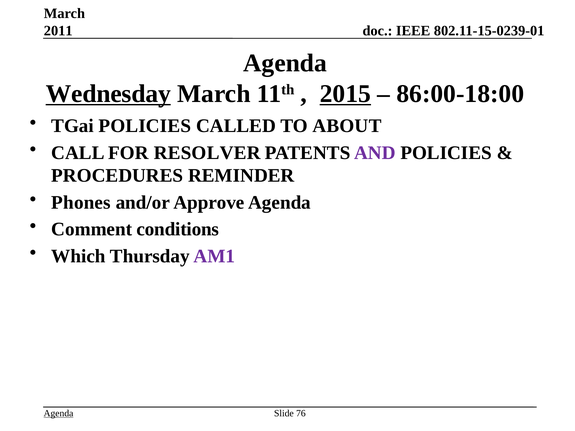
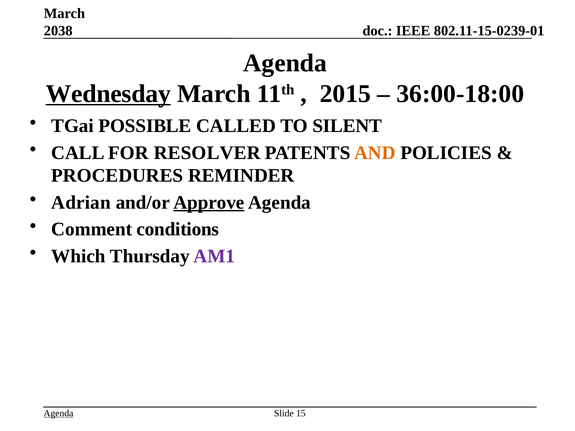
2011: 2011 -> 2038 (58, 31)
2015 underline: present -> none (345, 94)
86:00-18:00: 86:00-18:00 -> 36:00-18:00 (460, 94)
TGai POLICIES: POLICIES -> POSSIBLE (145, 126)
ABOUT: ABOUT -> SILENT (347, 126)
AND colour: purple -> orange (375, 153)
Phones: Phones -> Adrian (81, 203)
Approve underline: none -> present (209, 203)
76: 76 -> 15 (301, 414)
